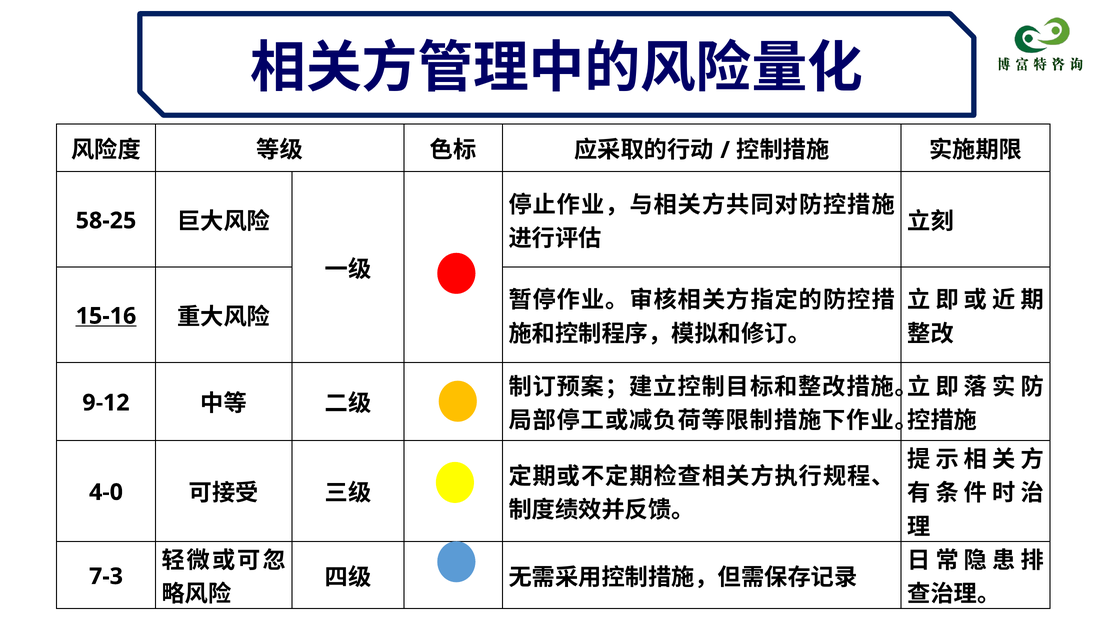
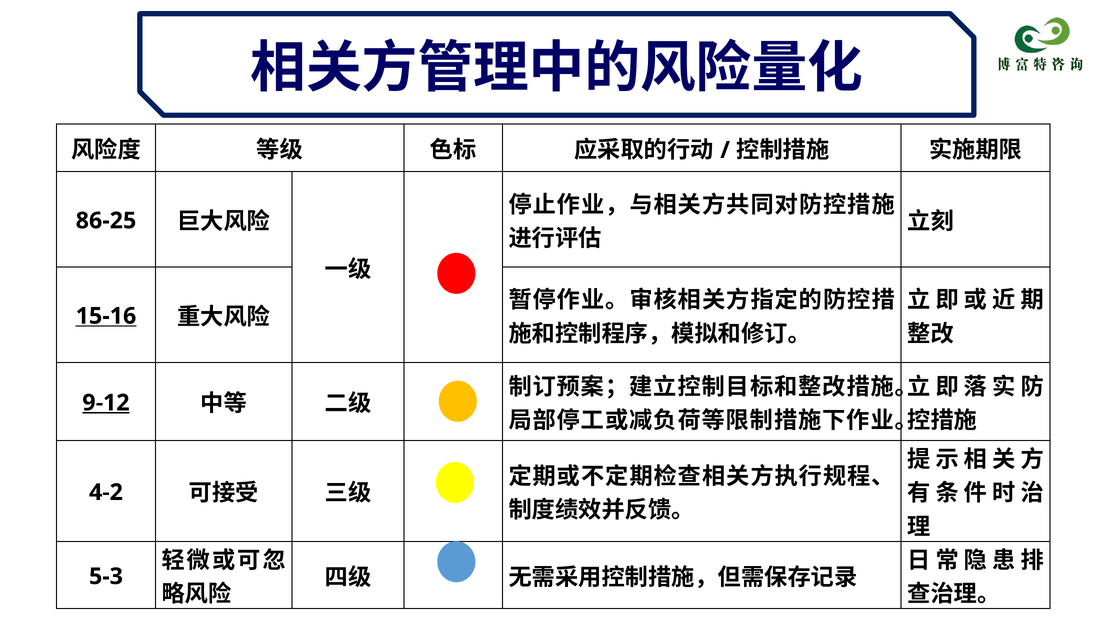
58-25: 58-25 -> 86-25 (106, 221)
9-12 underline: none -> present (106, 403)
4-0: 4-0 -> 4-2 (106, 493)
7-3: 7-3 -> 5-3 (106, 577)
